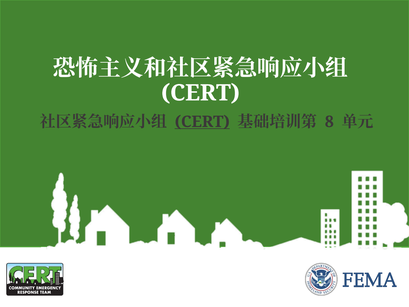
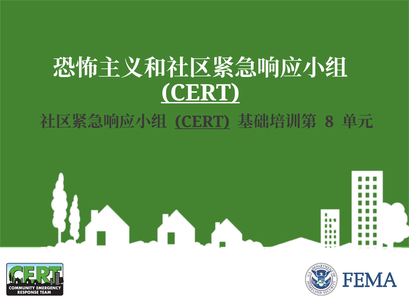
CERT underline: none -> present (200, 93)
